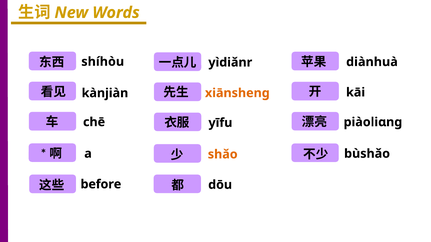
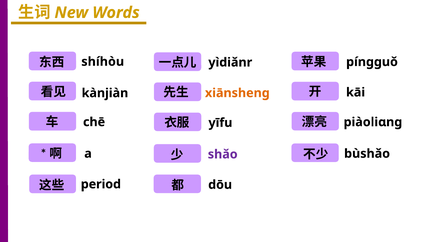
diànhuà: diànhuà -> píngguǒ (372, 62)
shǎo colour: orange -> purple (223, 155)
before: before -> period (101, 185)
